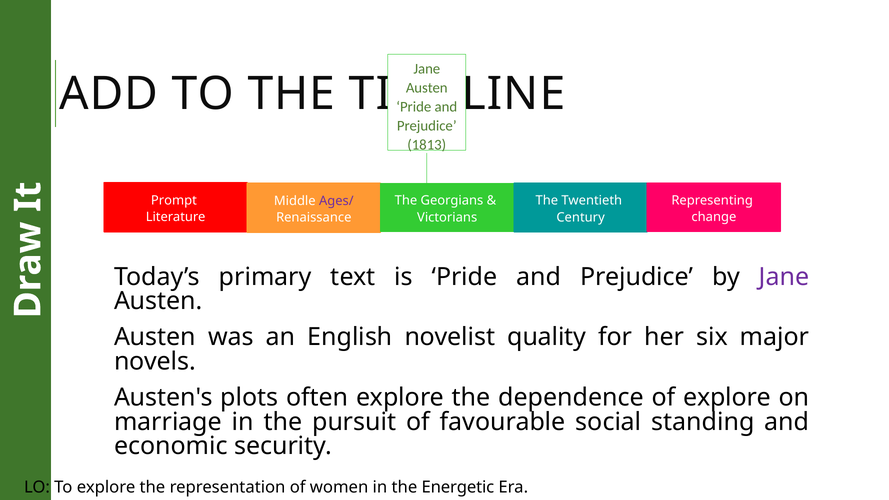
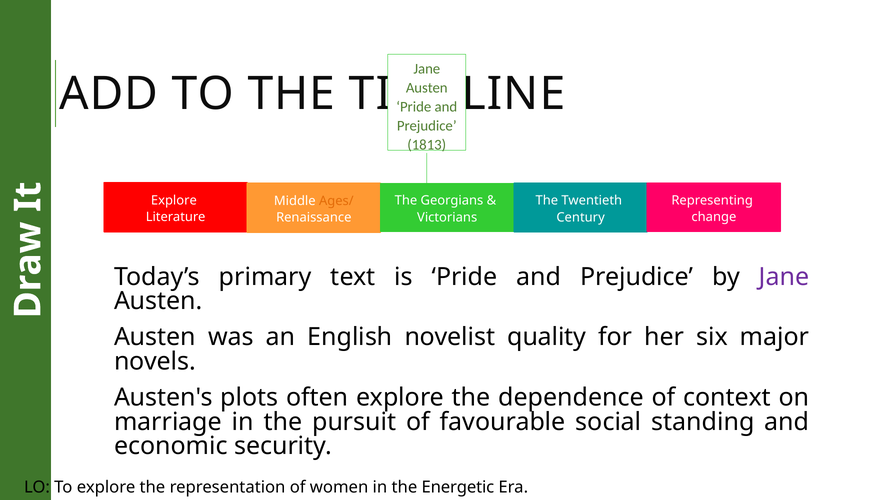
Prompt: Prompt -> Explore (174, 200)
Ages/ colour: purple -> orange (336, 201)
of explore: explore -> context (727, 398)
